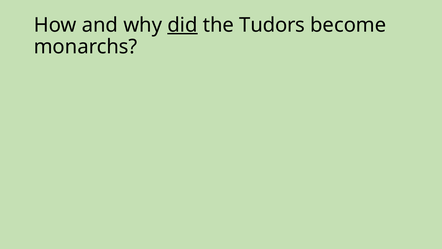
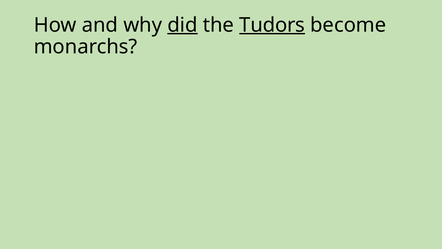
Tudors underline: none -> present (272, 25)
